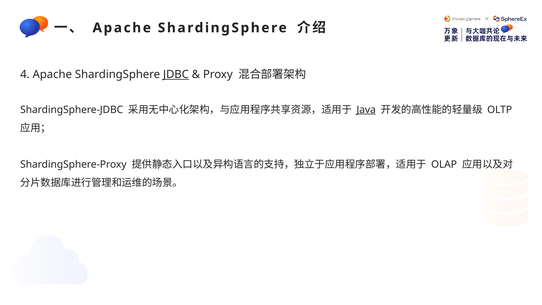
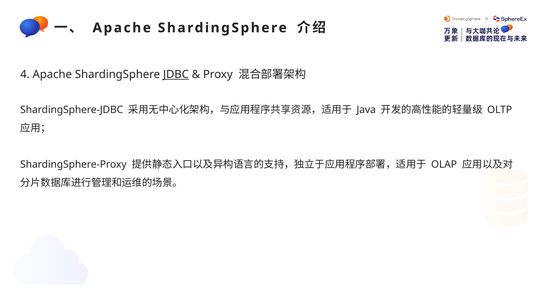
Java underline: present -> none (366, 110)
